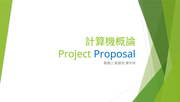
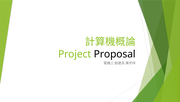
Proposal colour: blue -> black (115, 54)
